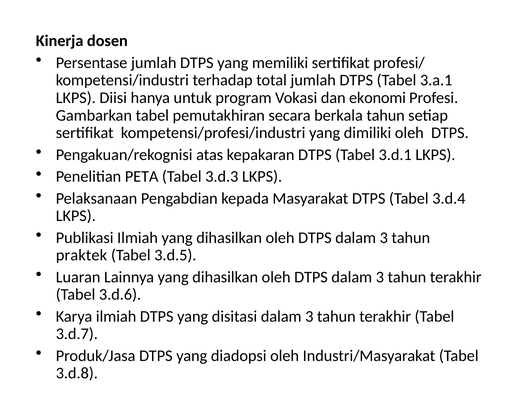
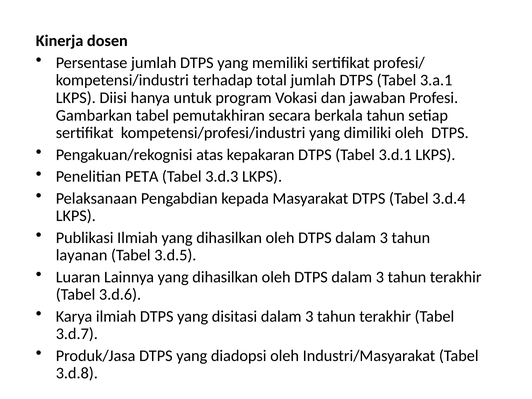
ekonomi: ekonomi -> jawaban (377, 98)
praktek: praktek -> layanan (82, 255)
